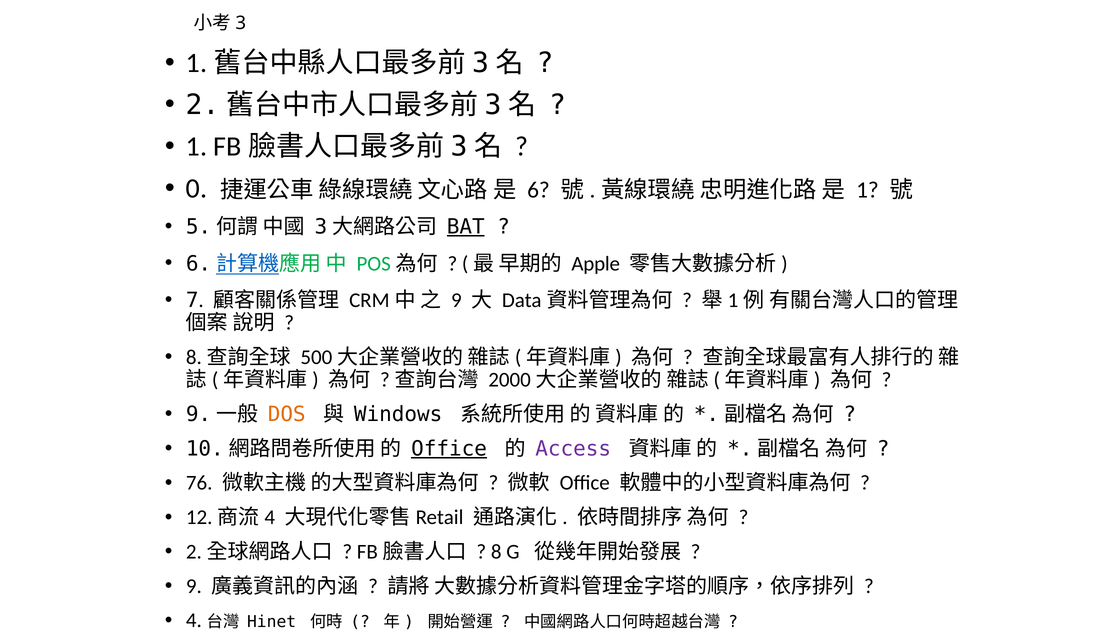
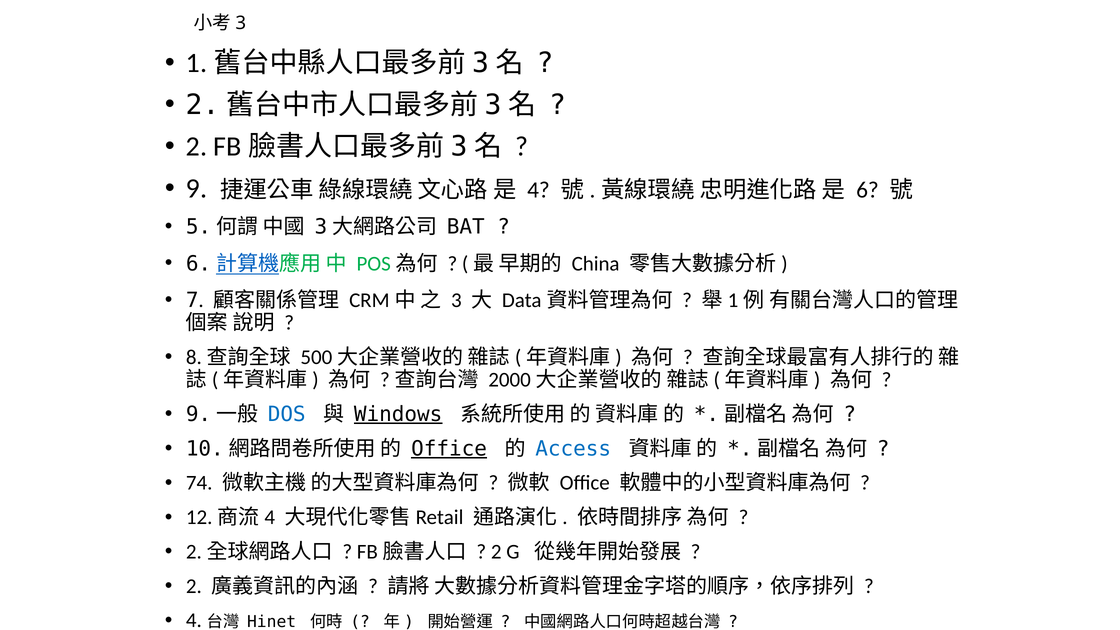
1: 1 -> 2 (197, 147)
0: 0 -> 9 (197, 189)
6: 6 -> 4 (538, 190)
1: 1 -> 6 (867, 190)
BAT underline: present -> none (466, 227)
Apple: Apple -> China (596, 264)
9: 9 -> 3 (456, 300)
DOS colour: orange -> blue (287, 414)
Windows underline: none -> present (398, 414)
Access colour: purple -> blue (573, 449)
76: 76 -> 74 (199, 483)
8: 8 -> 2 (496, 552)
9: 9 -> 2 (194, 586)
